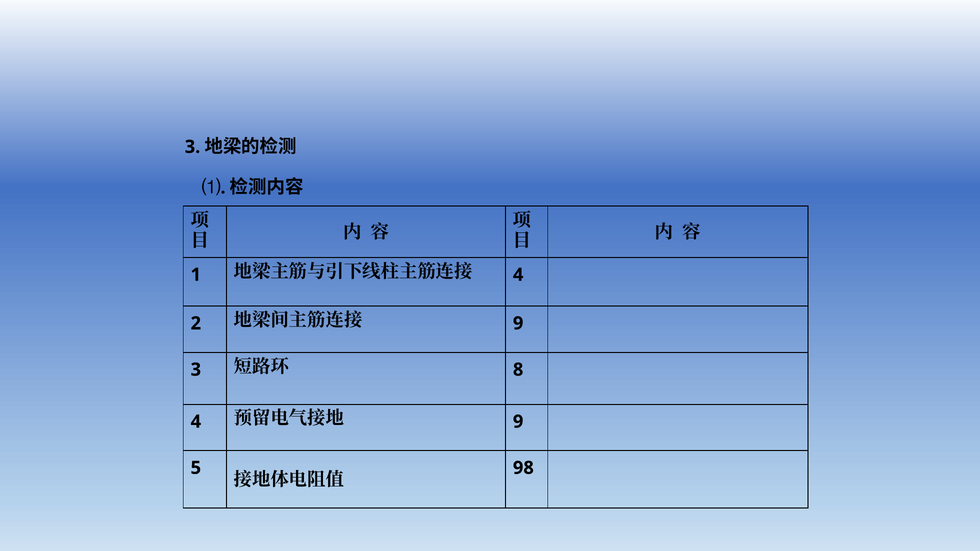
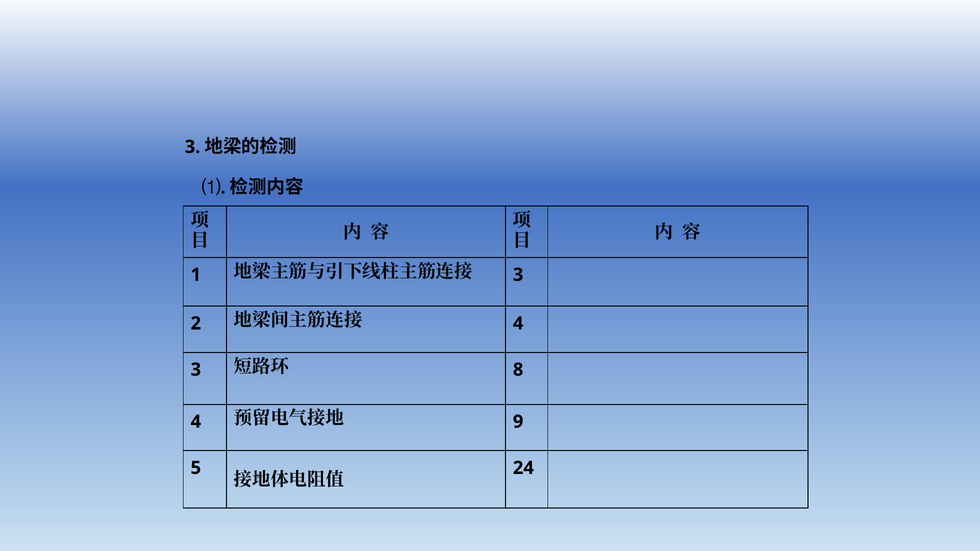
4: 4 -> 3 (518, 275)
9: 9 -> 4 (518, 323)
98: 98 -> 24 (523, 468)
